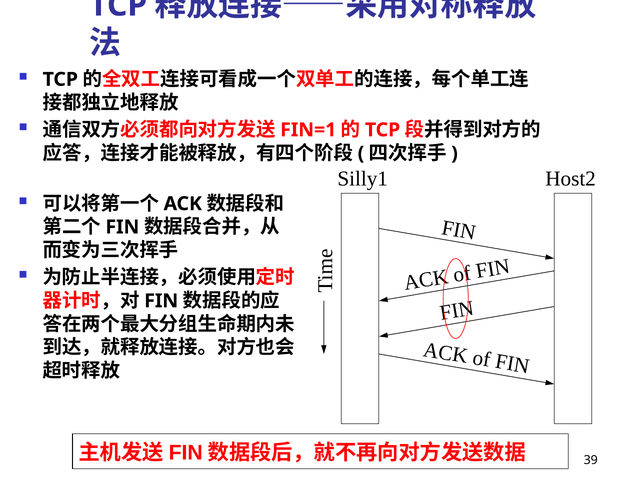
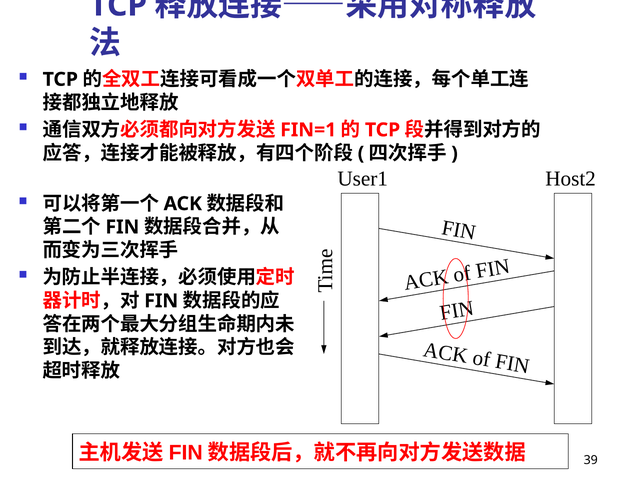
Silly1: Silly1 -> User1 (363, 179)
